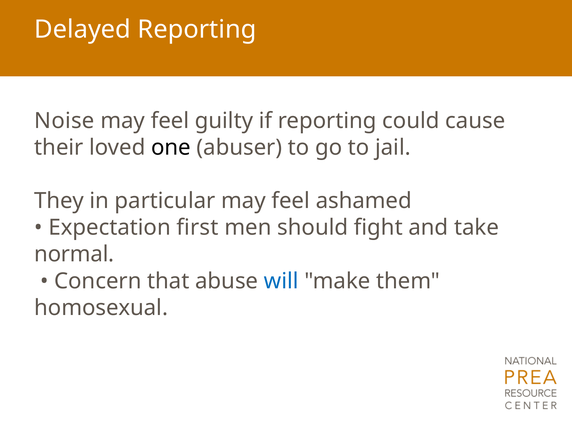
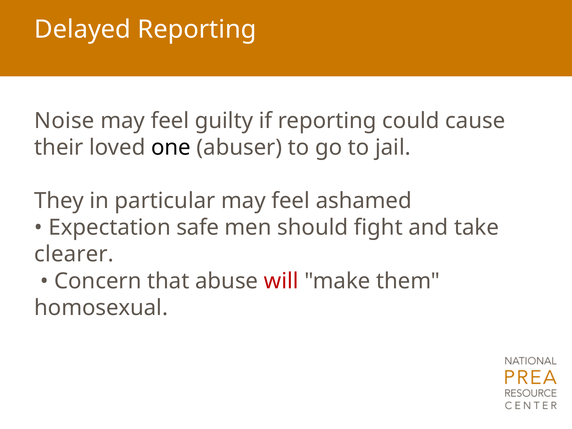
first: first -> safe (198, 228)
normal: normal -> clearer (74, 254)
will colour: blue -> red (281, 281)
